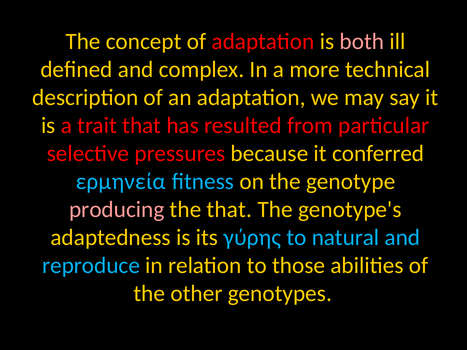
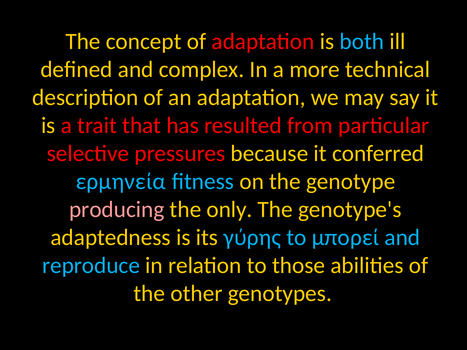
both colour: pink -> light blue (362, 41)
the that: that -> only (229, 210)
natural: natural -> μπορεί (345, 238)
